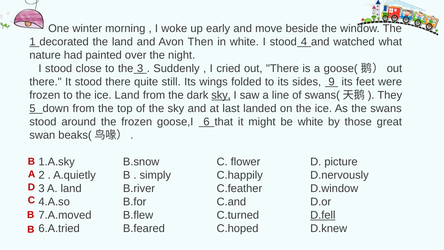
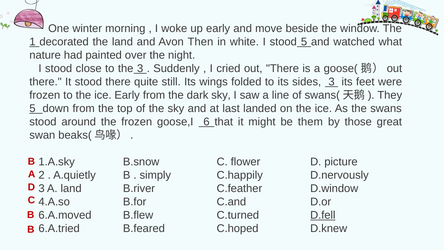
stood 4: 4 -> 5 (304, 42)
sides 9: 9 -> 3 (332, 82)
ice Land: Land -> Early (127, 95)
sky underline: present -> none (221, 95)
be white: white -> them (310, 122)
7.A.moved: 7.A.moved -> 6.A.moved (65, 215)
